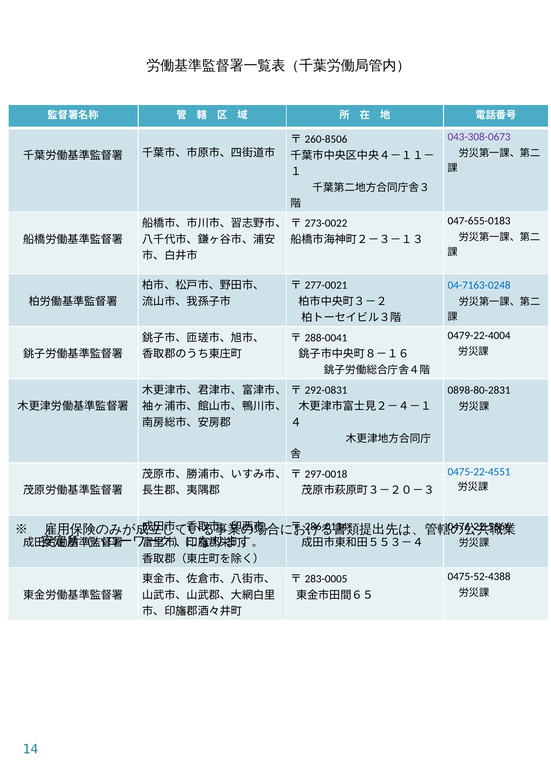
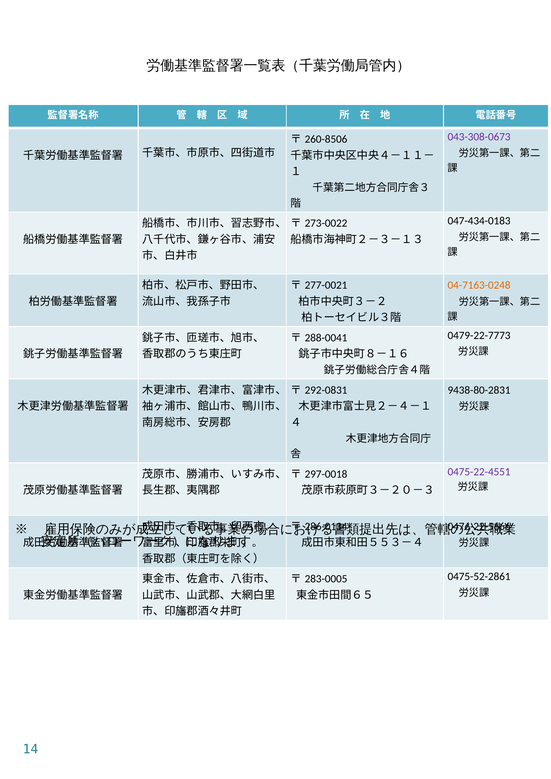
047-655-0183: 047-655-0183 -> 047-434-0183 (479, 221)
04-7163-0248 colour: blue -> orange (479, 285)
0479-22-4004: 0479-22-4004 -> 0479-22-7773 (479, 335)
0898-80-2831: 0898-80-2831 -> 9438-80-2831 (479, 390)
0475-22-4551 colour: blue -> purple (479, 472)
0475-52-4388: 0475-52-4388 -> 0475-52-2861 (479, 577)
